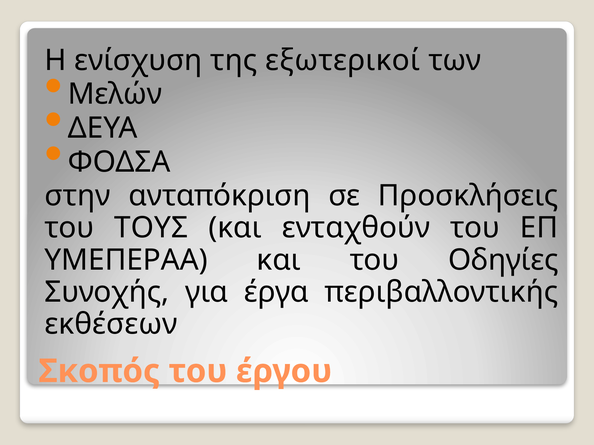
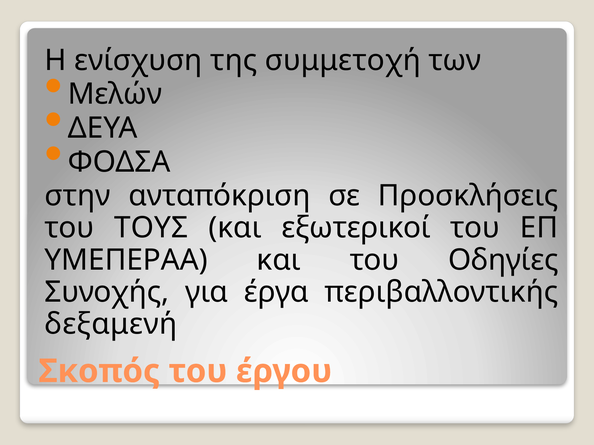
εξωτερικοί: εξωτερικοί -> συμμετοχή (343, 60)
ενταχθούν: ενταχθούν -> εξωτερικοί (356, 228)
εκθέσεων: εκθέσεων -> δεξαμενή (111, 324)
